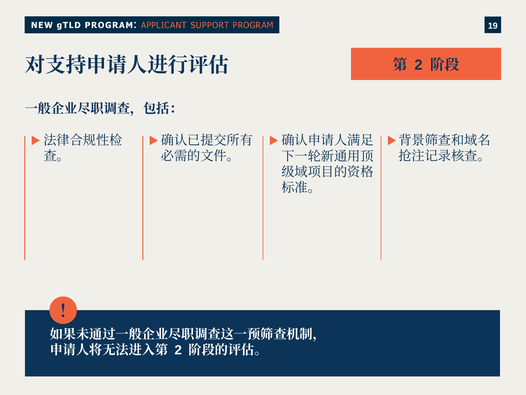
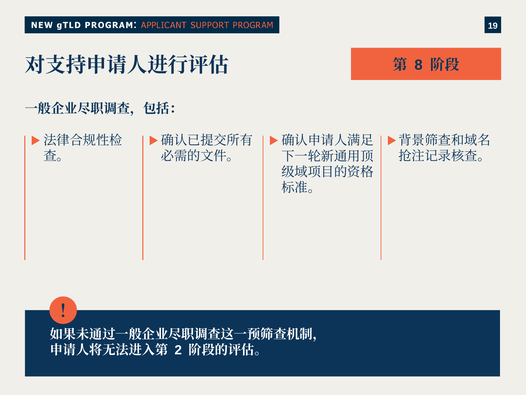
2: 2 -> 8 (419, 65)
